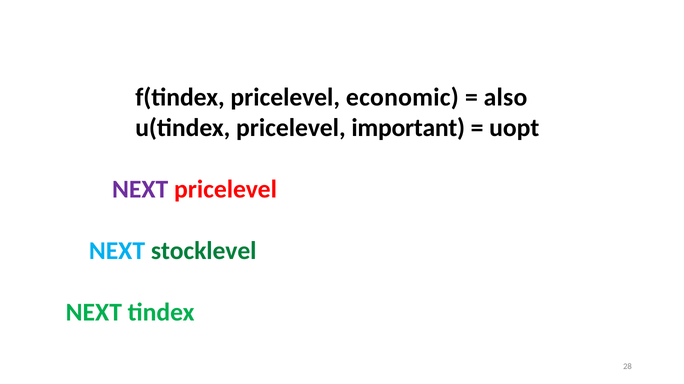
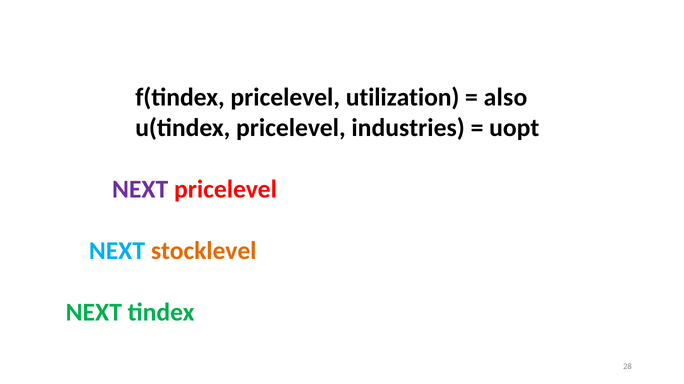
economic: economic -> utilization (403, 97)
important: important -> industries (408, 128)
stocklevel colour: green -> orange (204, 251)
